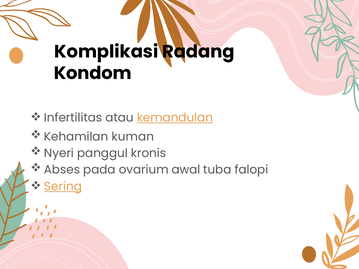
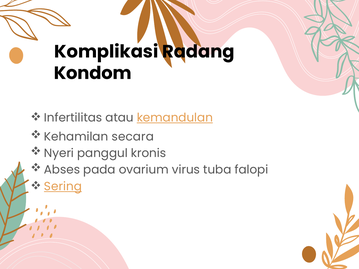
kuman: kuman -> secara (133, 137)
awal: awal -> virus (186, 170)
